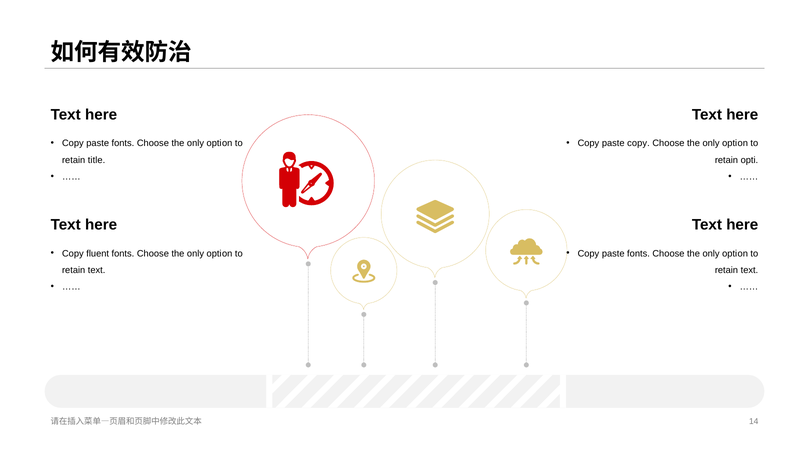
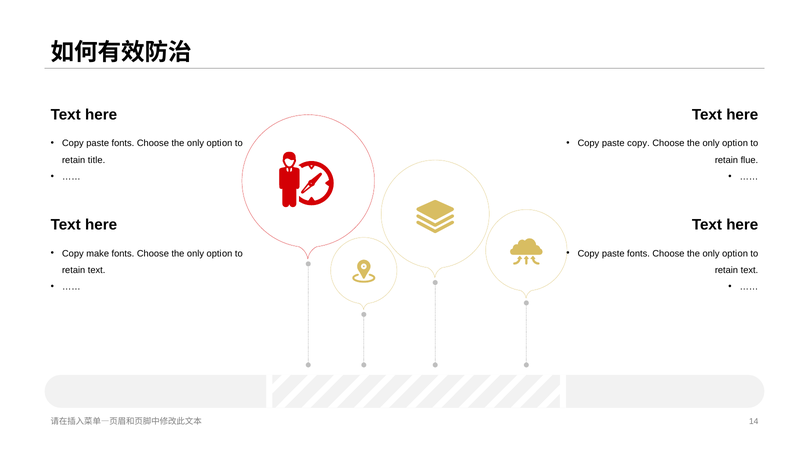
retain opti: opti -> flue (749, 160)
fluent: fluent -> make (98, 253)
